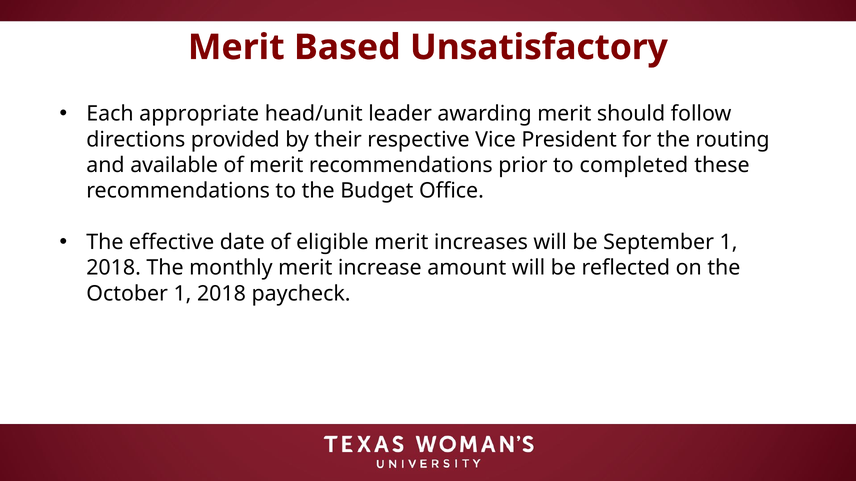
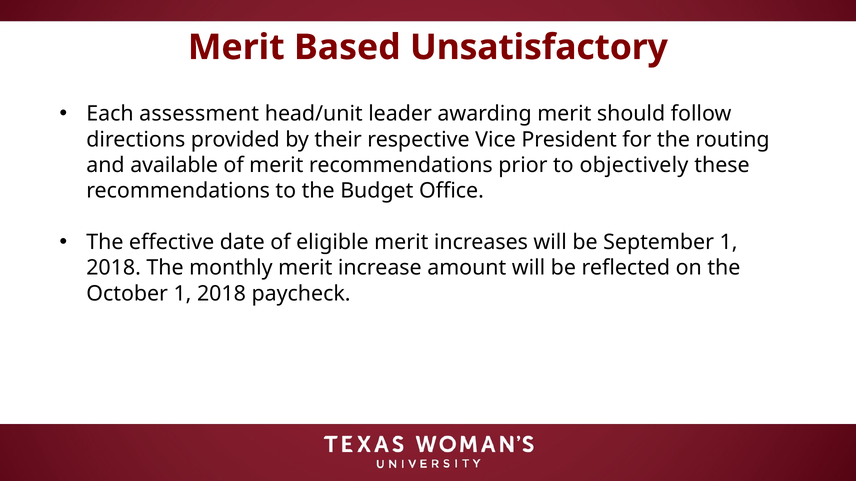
appropriate: appropriate -> assessment (199, 114)
completed: completed -> objectively (634, 165)
